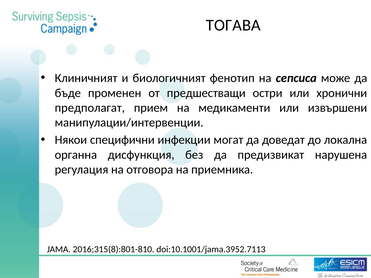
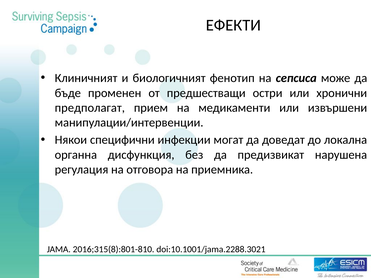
ТОГАВА: ТОГАВА -> ЕФЕКТИ (233, 25)
doi:10.1001/jama.3952.7113: doi:10.1001/jama.3952.7113 -> doi:10.1001/jama.2288.3021 (211, 250)
